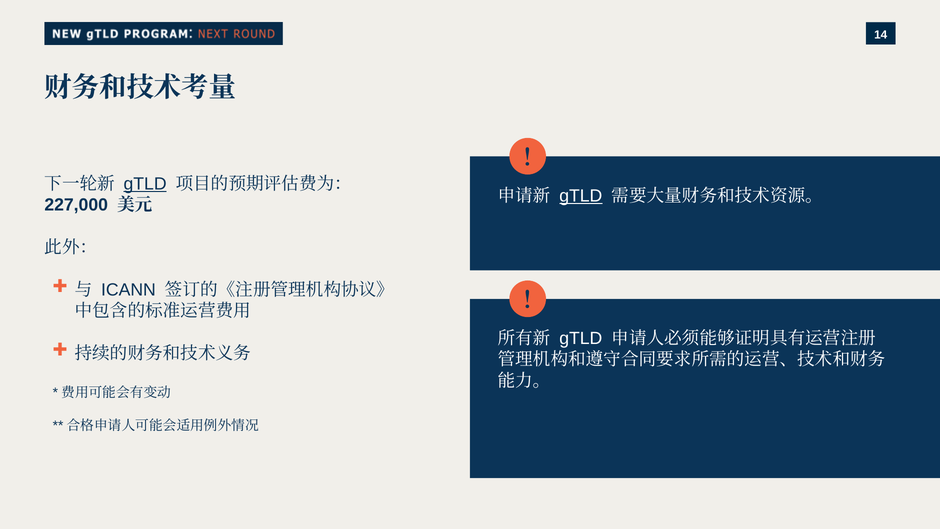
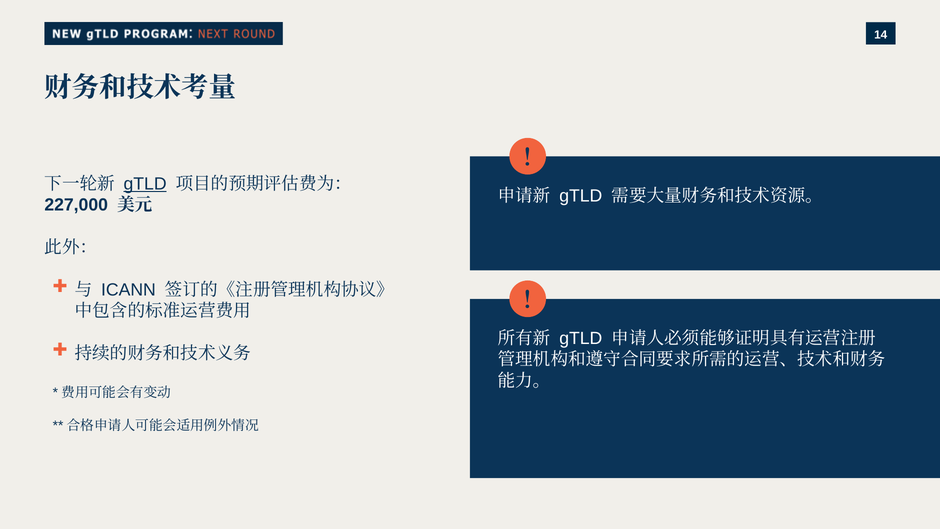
gTLD underline: present -> none (581, 196)
